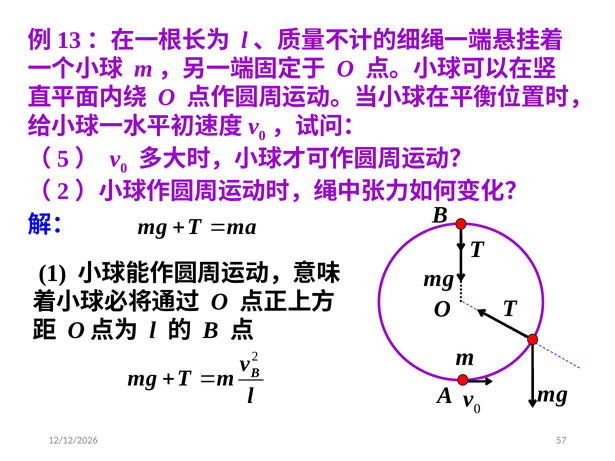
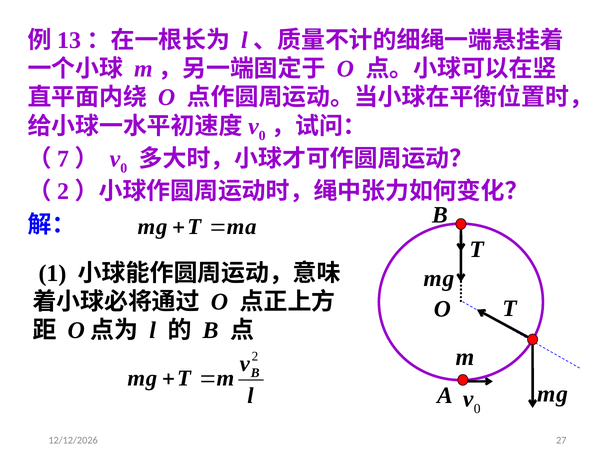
5: 5 -> 7 (63, 159)
57: 57 -> 27 (561, 440)
